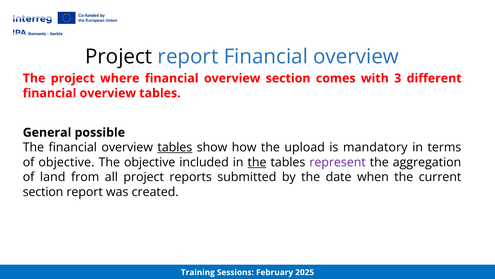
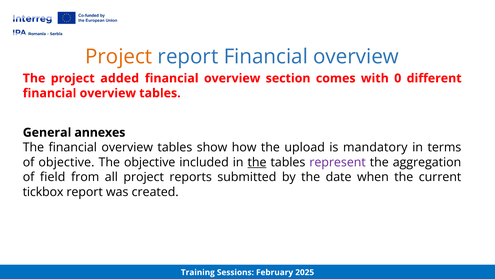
Project colour: black -> orange (119, 57)
where: where -> added (120, 78)
3: 3 -> 0 (398, 78)
possible: possible -> annexes (100, 132)
tables underline: present -> none (175, 147)
land: land -> field (53, 177)
section: section -> tickbox (43, 192)
